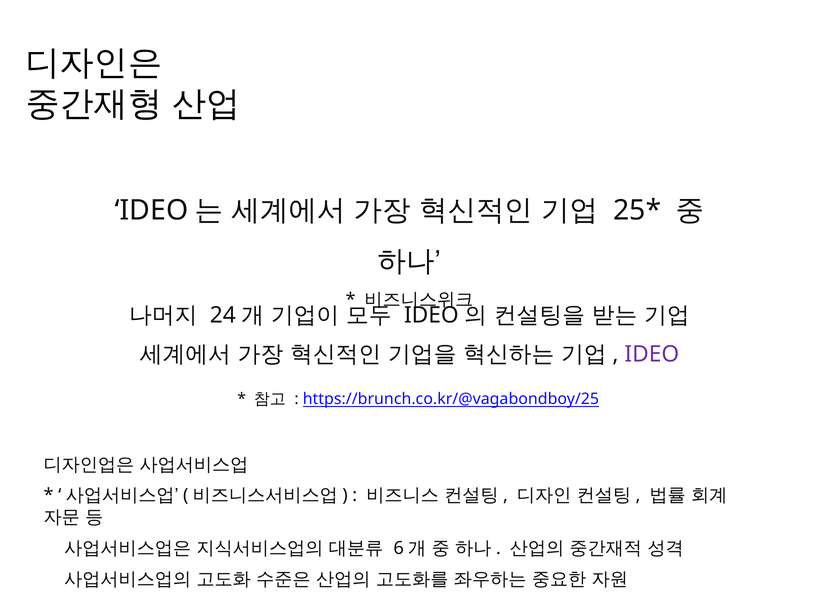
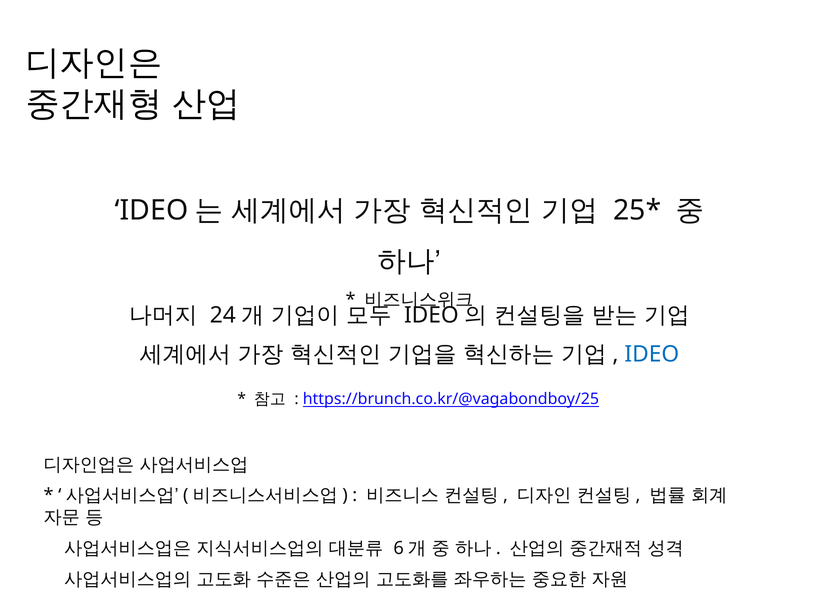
IDEO colour: purple -> blue (652, 354)
